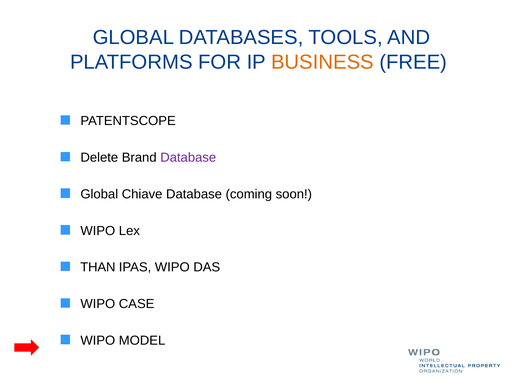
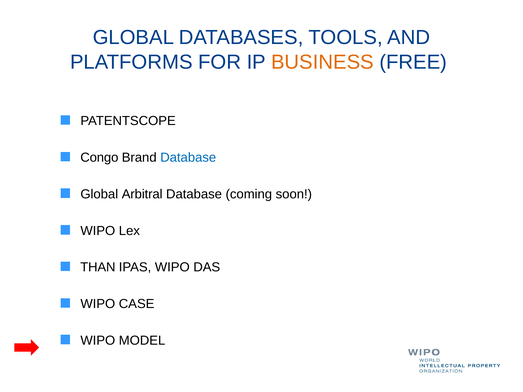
Delete: Delete -> Congo (99, 158)
Database colour: purple -> blue (188, 158)
Chiave: Chiave -> Arbitral (142, 194)
